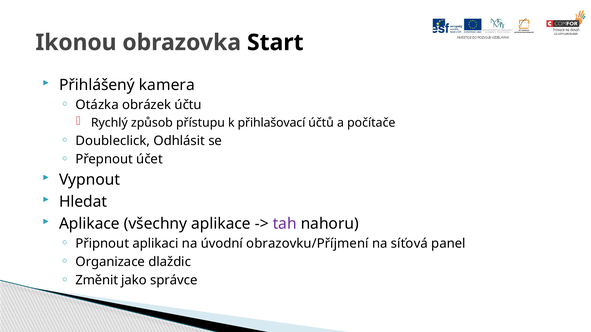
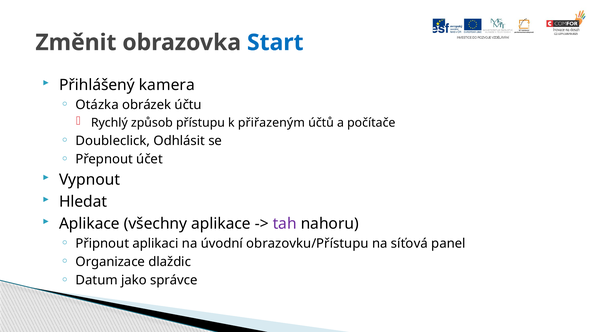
Ikonou: Ikonou -> Změnit (76, 43)
Start colour: black -> blue (275, 43)
přihlašovací: přihlašovací -> přiřazeným (271, 123)
obrazovku/Příjmení: obrazovku/Příjmení -> obrazovku/Přístupu (308, 244)
Změnit: Změnit -> Datum (97, 280)
